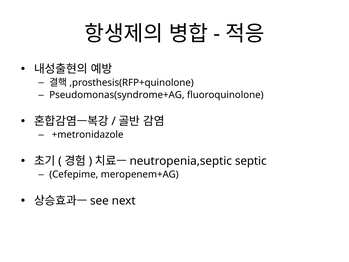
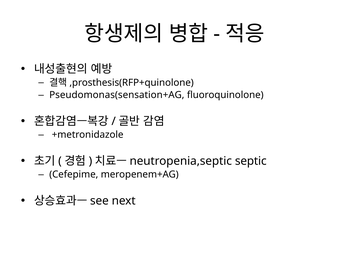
Pseudomonas(syndrome+AG: Pseudomonas(syndrome+AG -> Pseudomonas(sensation+AG (117, 95)
